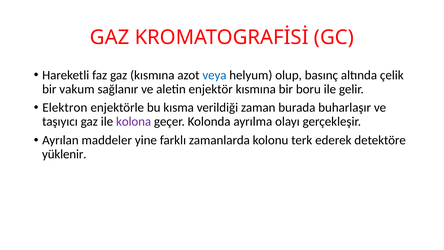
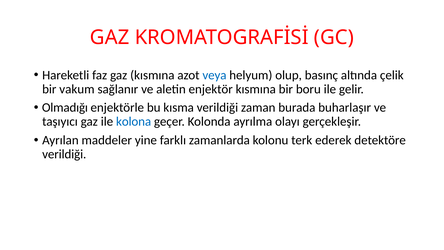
Elektron: Elektron -> Olmadığı (65, 108)
kolona colour: purple -> blue (134, 122)
yüklenir: yüklenir -> verildiği (64, 154)
